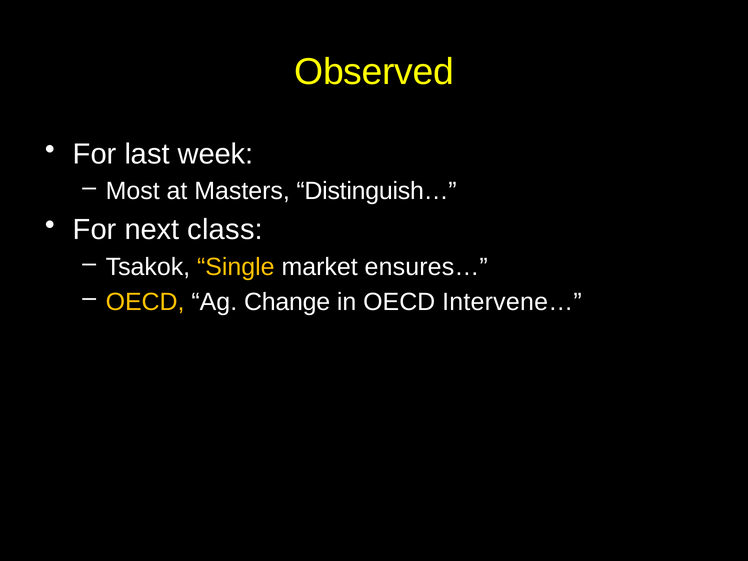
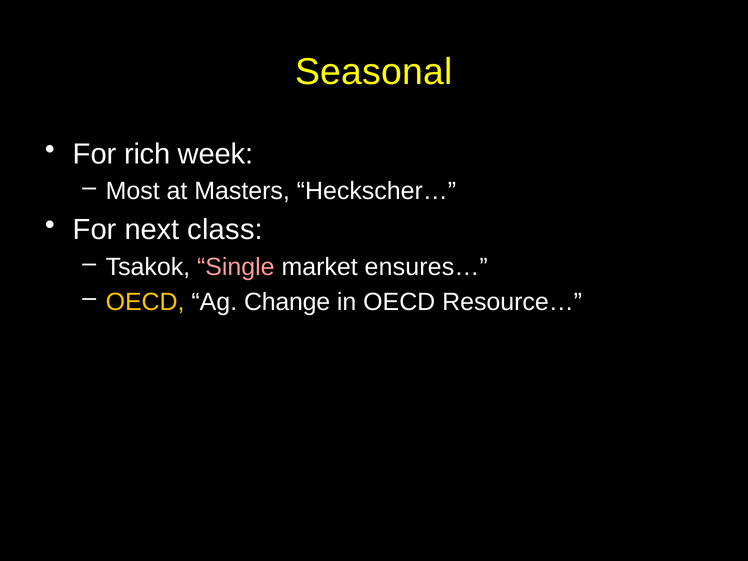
Observed: Observed -> Seasonal (374, 72)
last: last -> rich (147, 154)
Distinguish…: Distinguish… -> Heckscher… (376, 191)
Single colour: yellow -> pink (236, 267)
Intervene…: Intervene… -> Resource… (512, 302)
